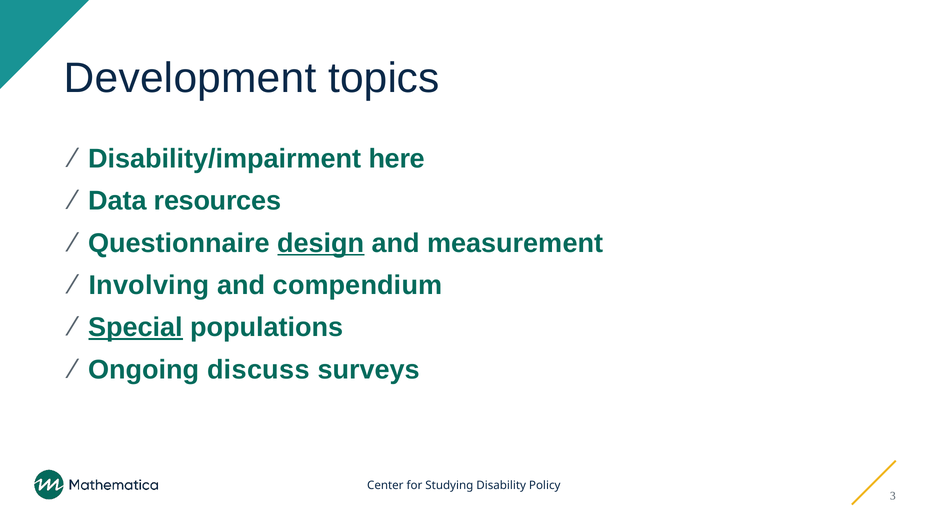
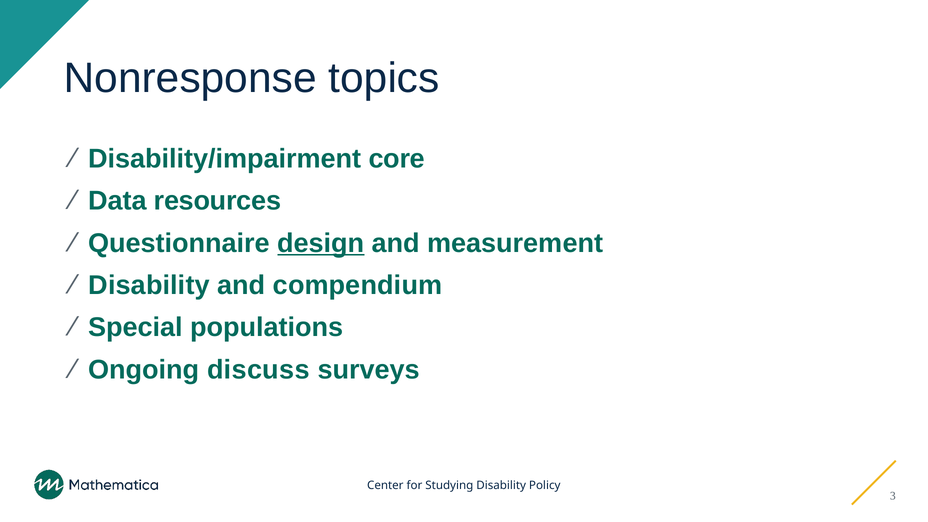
Development: Development -> Nonresponse (190, 78)
here: here -> core (397, 159)
Involving: Involving -> Disability (149, 285)
Special underline: present -> none (136, 327)
